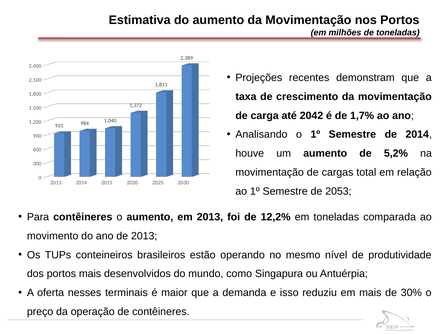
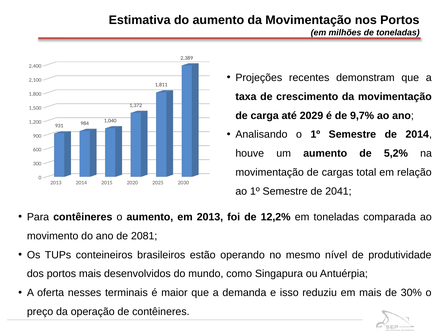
2042: 2042 -> 2029 (311, 115)
1,7%: 1,7% -> 9,7% (362, 115)
2053: 2053 -> 2041 (338, 191)
de 2013: 2013 -> 2081 (144, 236)
